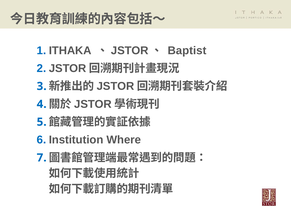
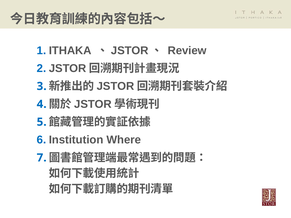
Baptist: Baptist -> Review (187, 51)
